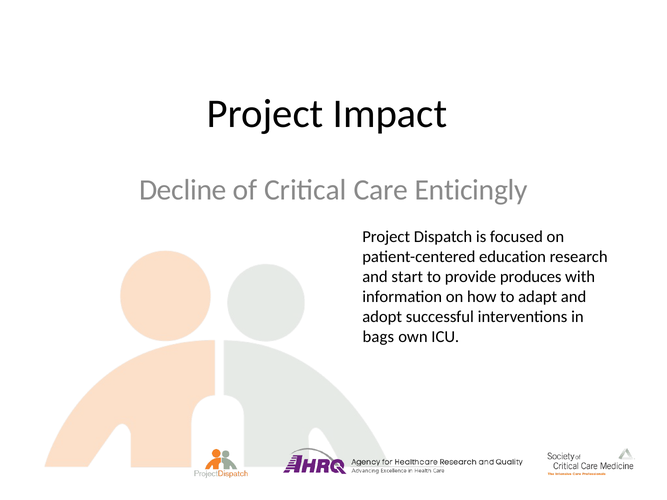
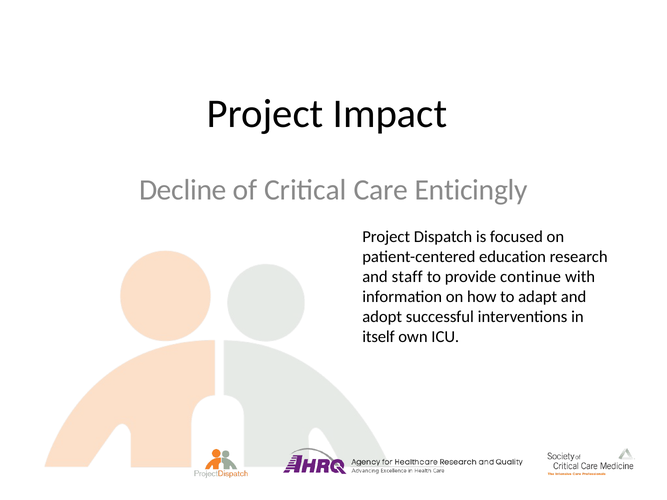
start: start -> staff (407, 277)
produces: produces -> continue (531, 277)
bags: bags -> itself (378, 337)
